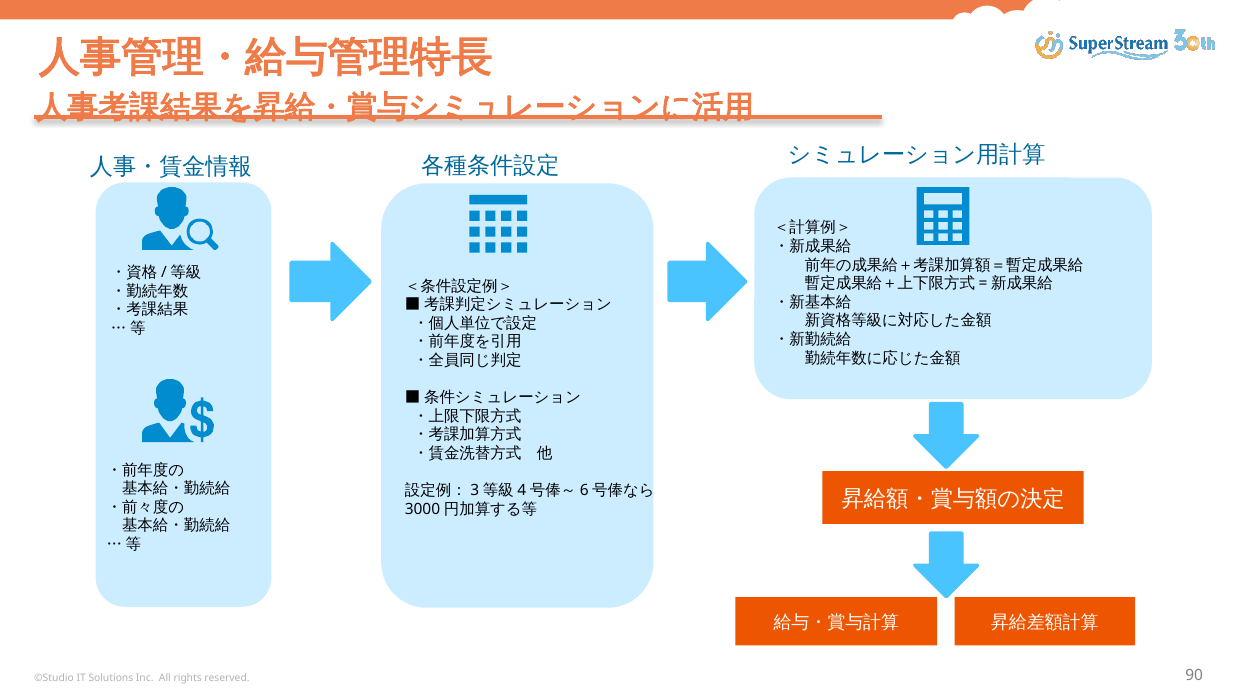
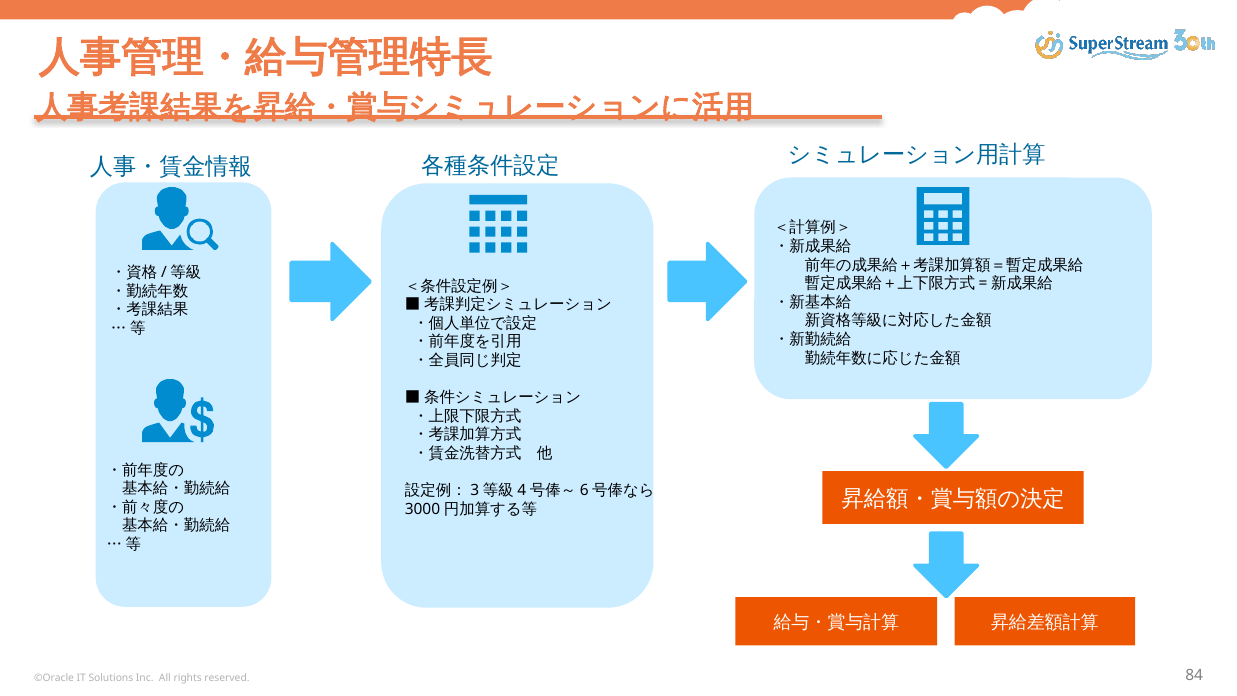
©Studio: ©Studio -> ©Oracle (54, 678)
90: 90 -> 84 (1194, 675)
